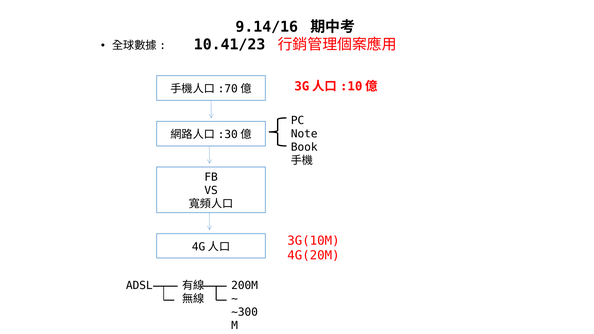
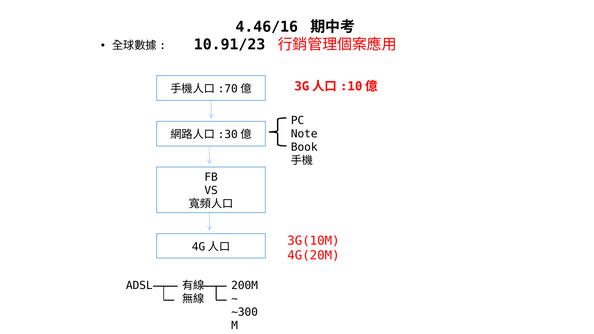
9.14/16: 9.14/16 -> 4.46/16 (267, 27)
10.41/23: 10.41/23 -> 10.91/23 (230, 45)
